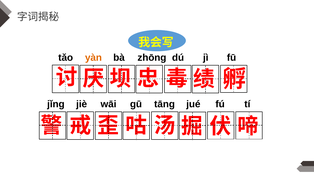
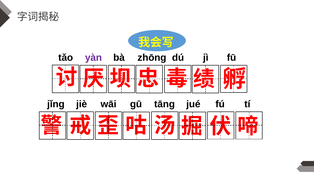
yàn colour: orange -> purple (93, 58)
